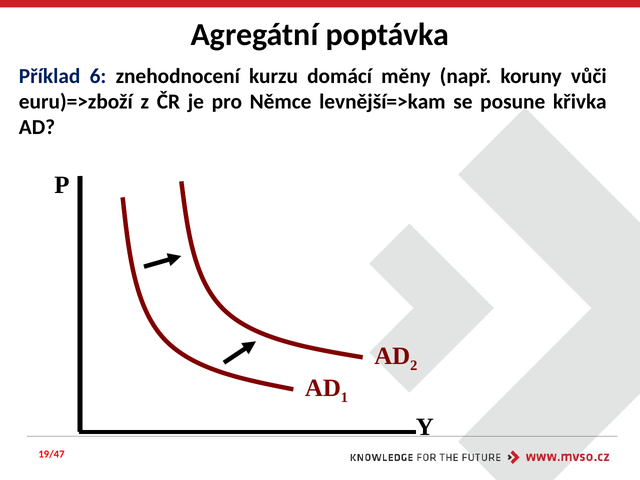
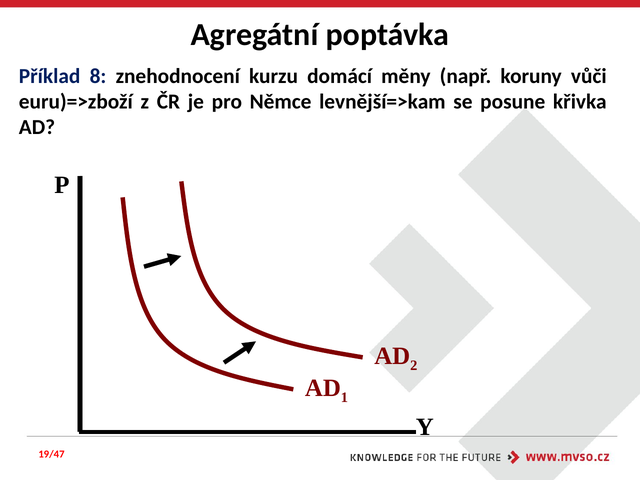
6: 6 -> 8 (98, 76)
